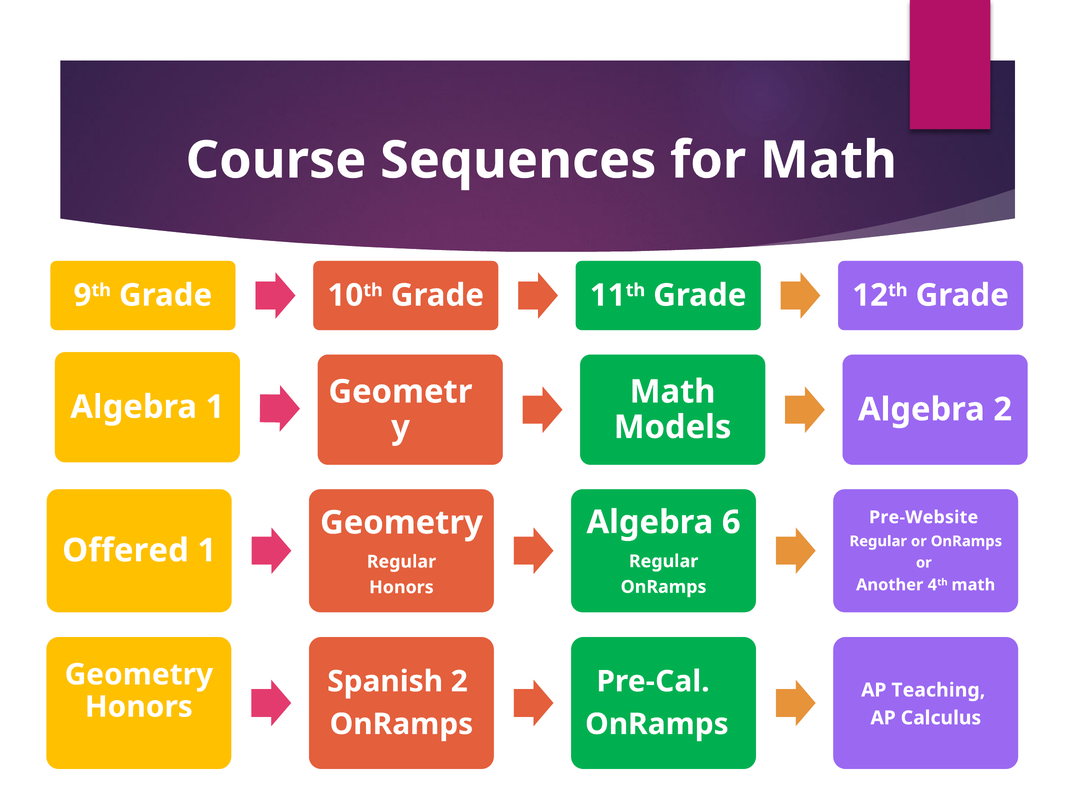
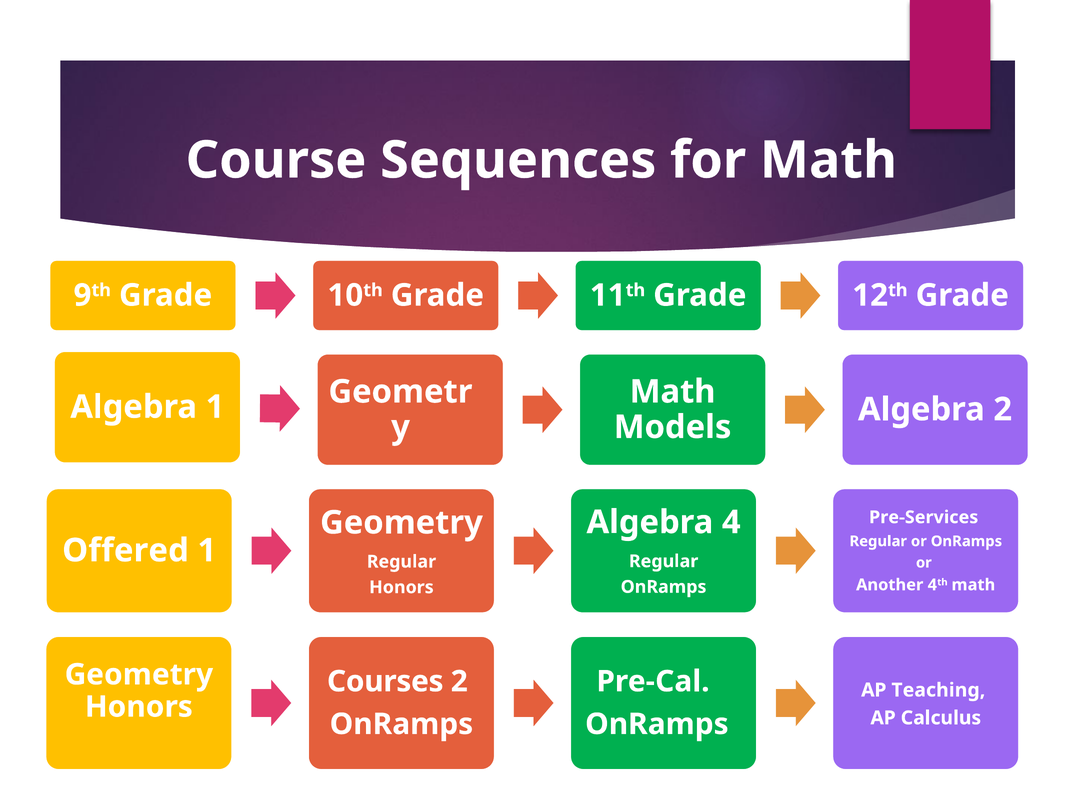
Pre-Website: Pre-Website -> Pre-Services (924, 517)
6: 6 -> 4 (731, 522)
Spanish: Spanish -> Courses (385, 681)
